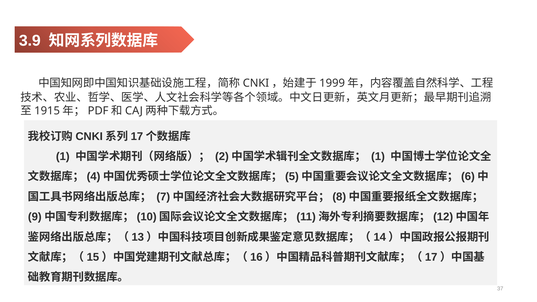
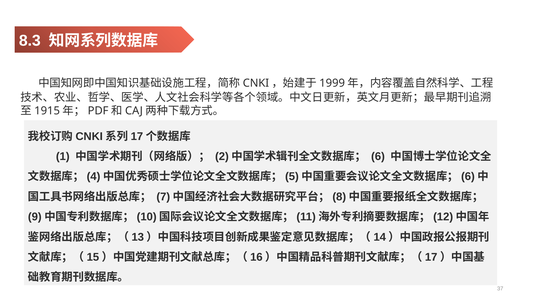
3.9: 3.9 -> 8.3 (30, 41)
1: 1 -> 6 (378, 157)
